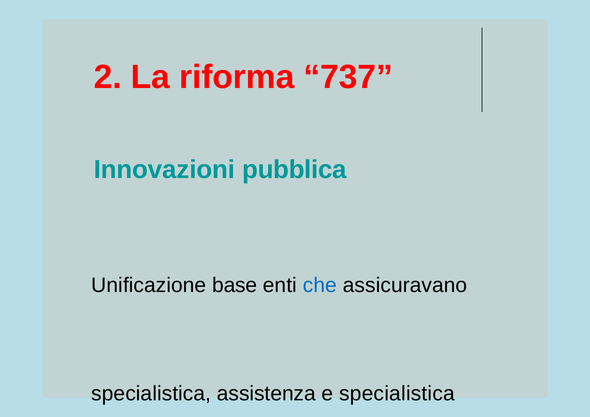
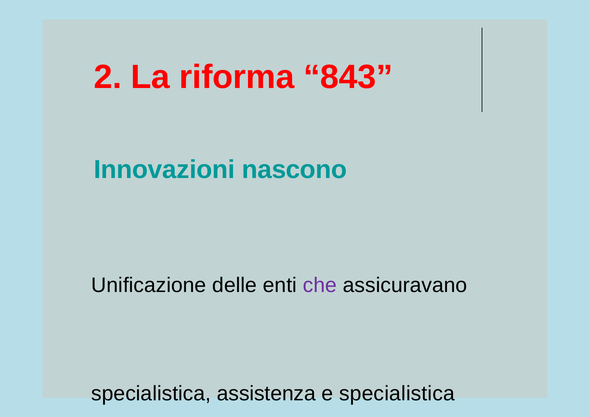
737: 737 -> 843 (348, 77)
pubblica: pubblica -> nascono (294, 170)
base: base -> delle (235, 285)
che colour: blue -> purple (320, 285)
